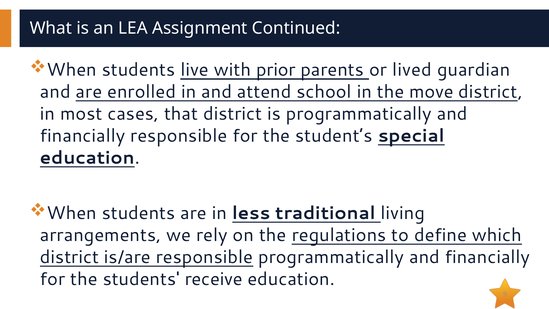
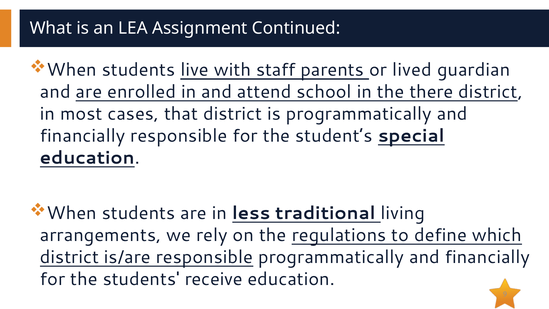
prior: prior -> staff (276, 70)
move: move -> there (431, 92)
